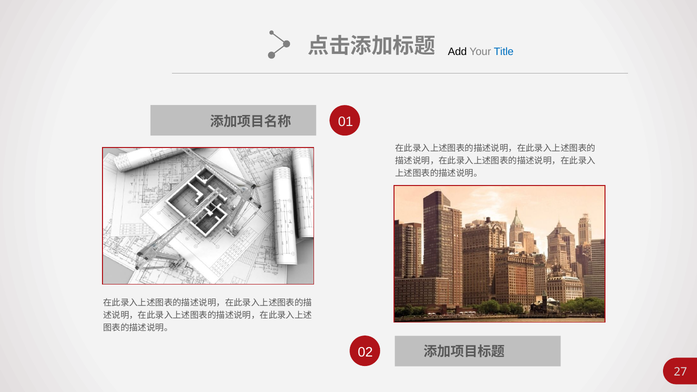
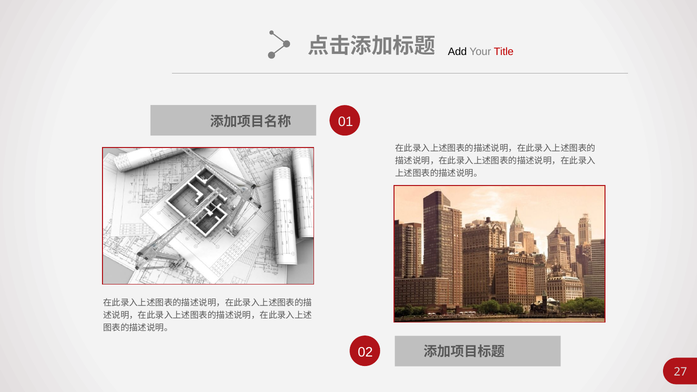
Title colour: blue -> red (504, 52)
